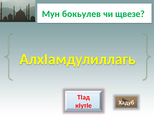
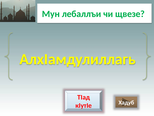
бокьулев: бокьулев -> лебаллъи (82, 14)
